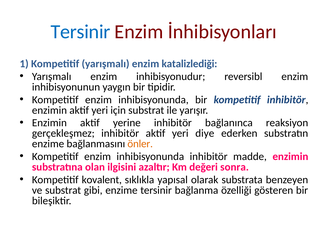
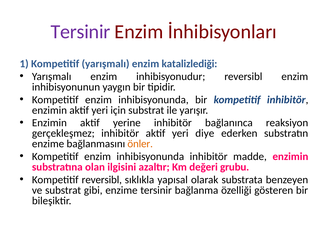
Tersinir colour: blue -> purple (81, 32)
sonra: sonra -> grubu (235, 167)
Kompetitif kovalent: kovalent -> reversibl (102, 180)
